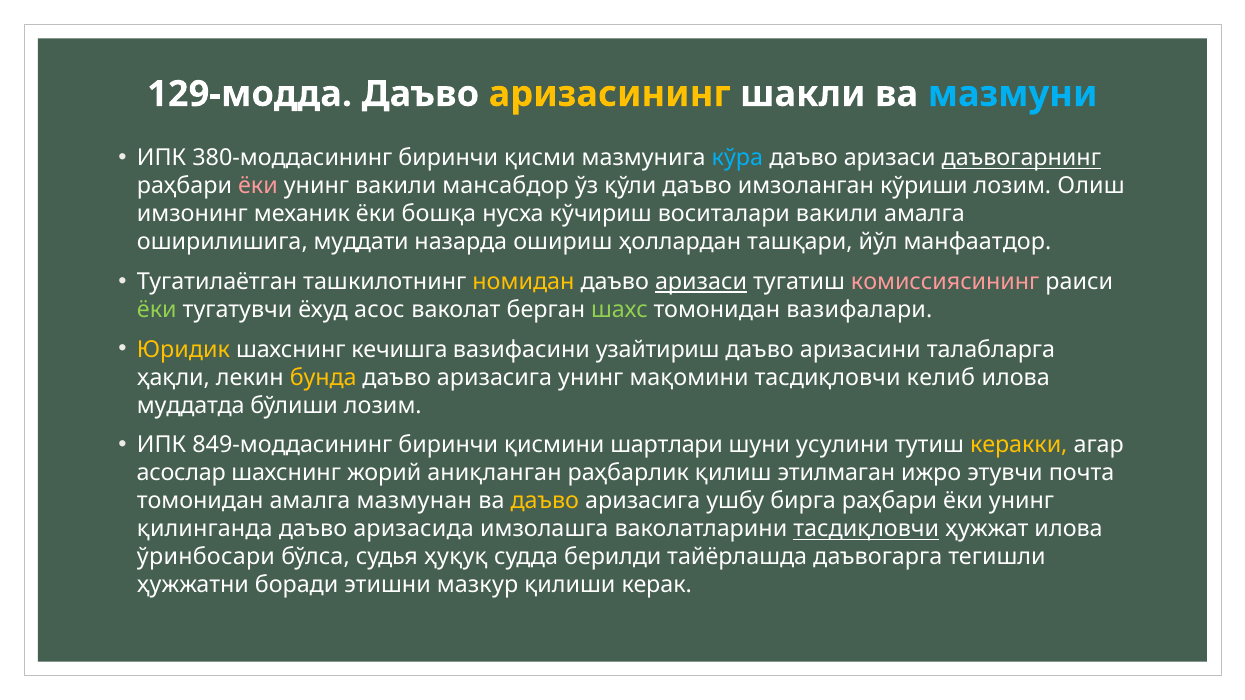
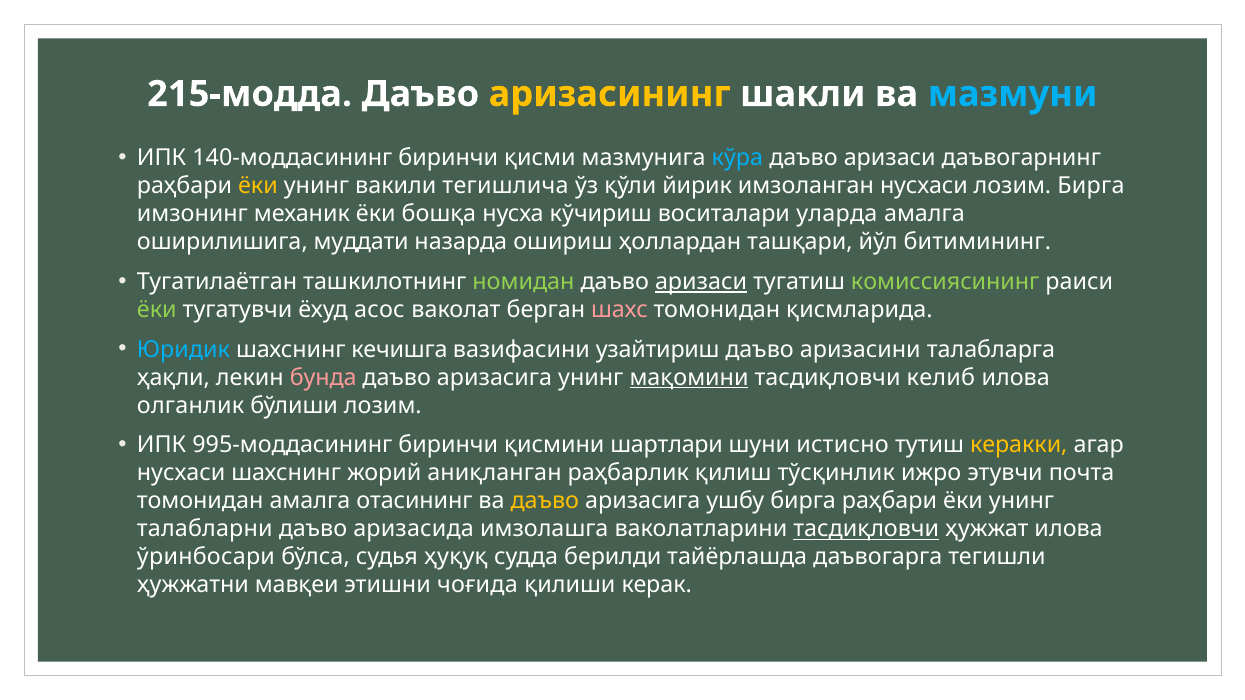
129-модда: 129-модда -> 215-модда (250, 94)
380-моддасининг: 380-моддасининг -> 140-моддасининг (292, 158)
даъвогарнинг underline: present -> none (1021, 158)
ёки colour: pink -> yellow (258, 186)
мансабдор: мансабдор -> тегишлича (506, 186)
қўли даъво: даъво -> йирик (697, 186)
имзоланган кўриши: кўриши -> нусхаси (924, 186)
лозим Олиш: Олиш -> Бирга (1091, 186)
воситалари вакили: вакили -> уларда (837, 214)
манфаатдор: манфаатдор -> битимининг (977, 242)
номидан colour: yellow -> light green (523, 282)
комиссиясининг colour: pink -> light green (945, 282)
шахс colour: light green -> pink (620, 310)
вазифалари: вазифалари -> қисмларида (859, 310)
Юридик colour: yellow -> light blue (183, 350)
бунда colour: yellow -> pink (323, 378)
мақомини underline: none -> present (689, 378)
муддатда: муддатда -> олганлик (191, 406)
849-моддасининг: 849-моддасининг -> 995-моддасининг (292, 445)
усулини: усулини -> истисно (843, 445)
асослар: асослар -> нусхаси (181, 473)
этилмаган: этилмаган -> тўсқинлик (836, 473)
мазмунан: мазмунан -> отасининг (414, 501)
қилинганда: қилинганда -> талабларни (205, 529)
боради: боради -> мавқеи (297, 585)
мазкур: мазкур -> чоғида (477, 585)
